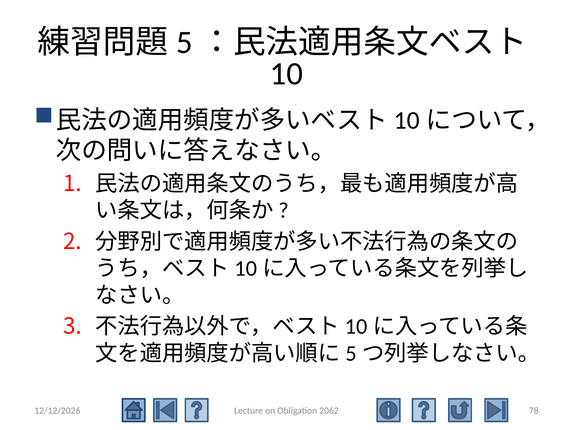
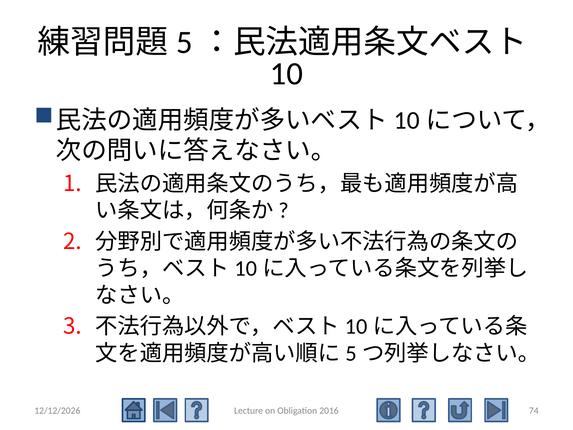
2062: 2062 -> 2016 (329, 410)
78: 78 -> 74 (534, 410)
